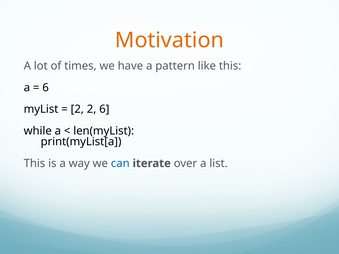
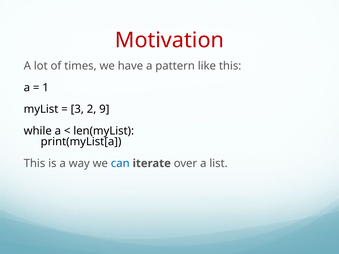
Motivation colour: orange -> red (169, 40)
6: 6 -> 1 (46, 88)
2: 2 -> 3 (77, 109)
2 6: 6 -> 9 (104, 109)
